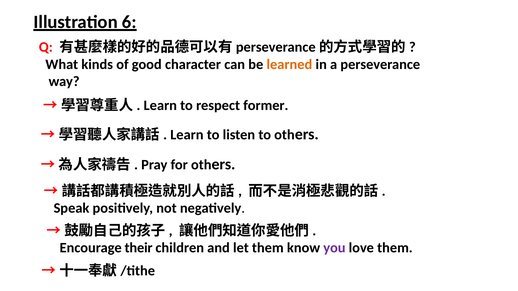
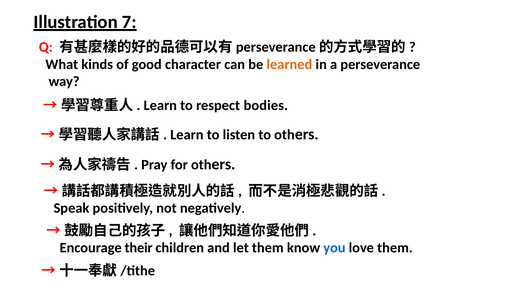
6: 6 -> 7 (129, 22)
former: former -> bodies (266, 106)
you colour: purple -> blue (334, 248)
